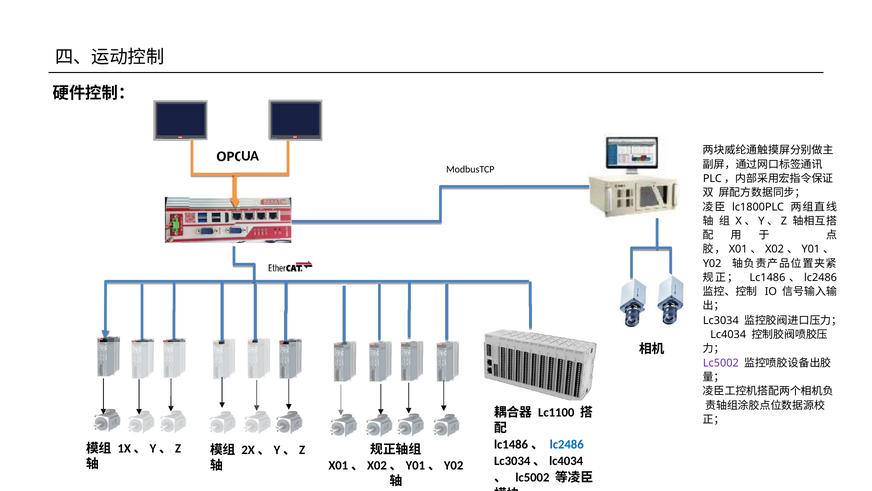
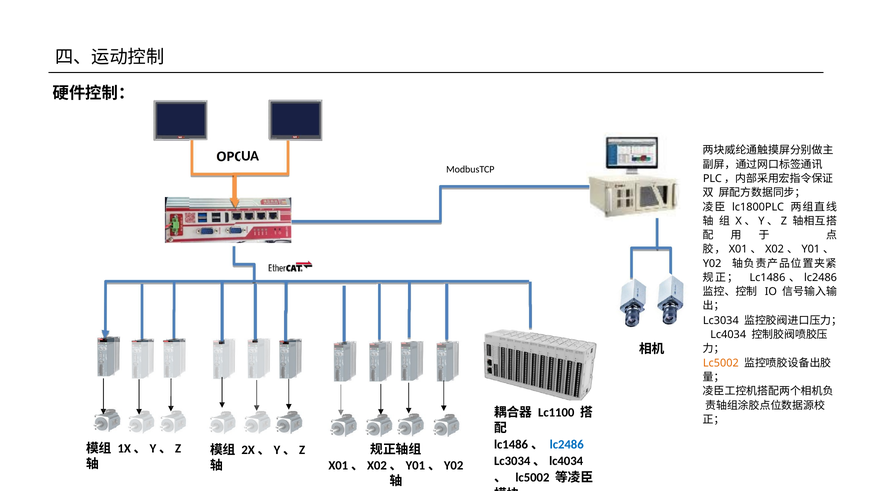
Lc5002 colour: purple -> orange (721, 363)
